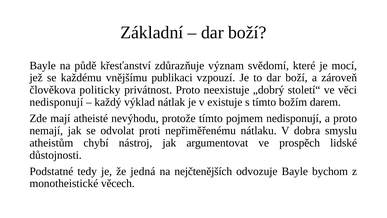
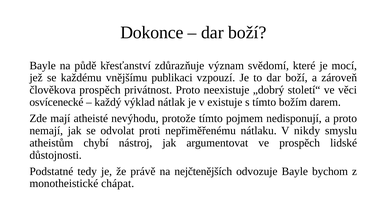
Základní: Základní -> Dokonce (152, 33)
člověkova politicky: politicky -> prospěch (100, 90)
nedisponují: nedisponují -> osvícenecké (56, 102)
dobra: dobra -> nikdy (307, 130)
jedná: jedná -> právě (143, 171)
věcech: věcech -> chápat (118, 183)
